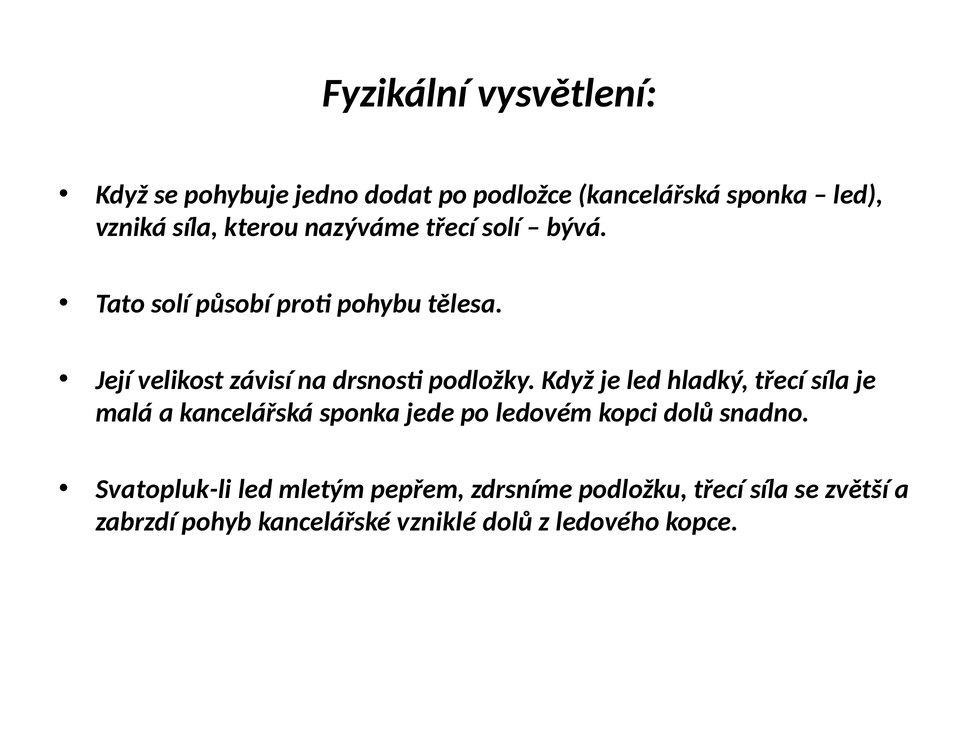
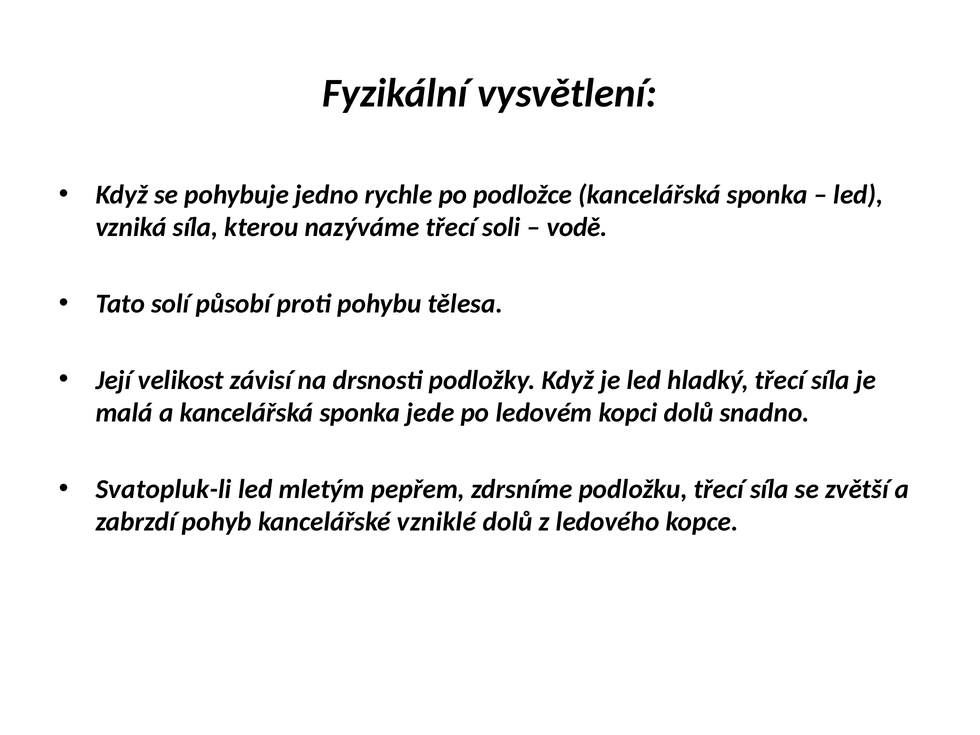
dodat: dodat -> rychle (399, 195)
třecí solí: solí -> soli (501, 227)
bývá: bývá -> vodě (577, 227)
